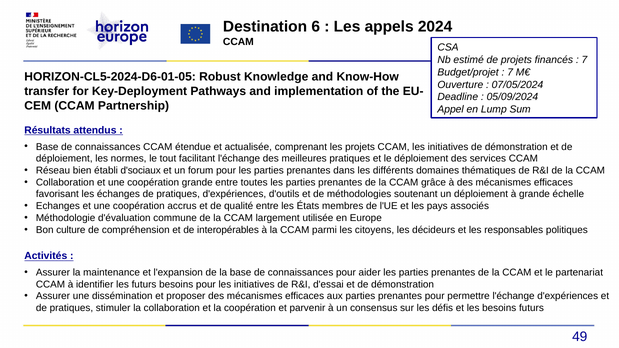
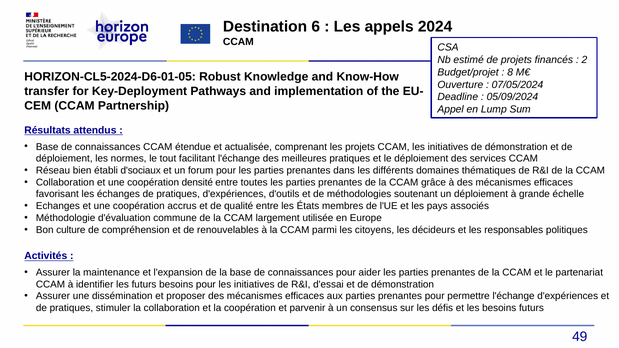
7: 7 -> 2 (584, 60)
7: 7 -> 8 (510, 72)
coopération grande: grande -> densité (197, 182)
interopérables: interopérables -> renouvelables (228, 230)
